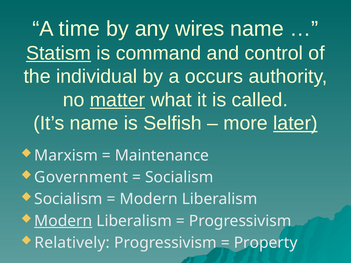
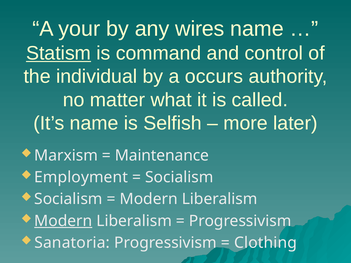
time: time -> your (79, 29)
matter underline: present -> none (118, 100)
later underline: present -> none (295, 123)
Government: Government -> Employment (81, 177)
Relatively: Relatively -> Sanatoria (72, 243)
Property: Property -> Clothing (266, 243)
